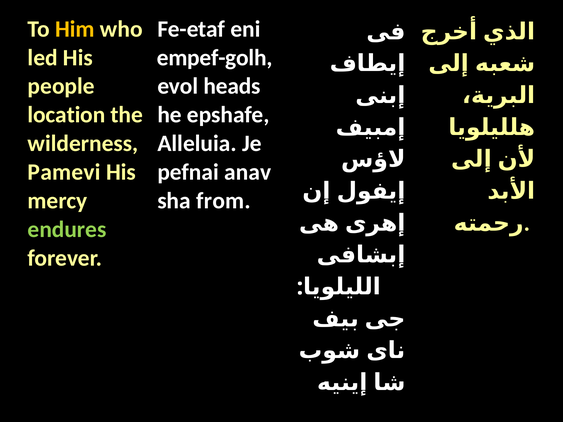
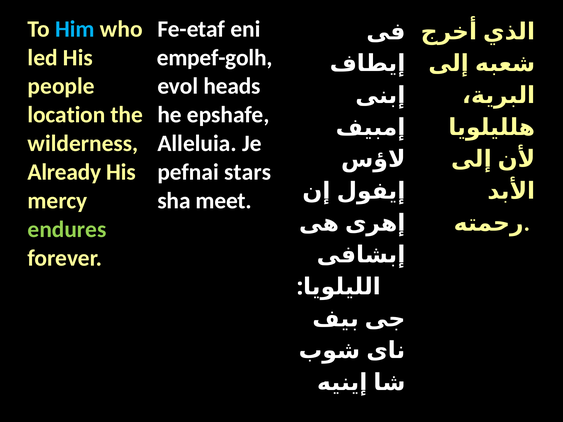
Him colour: yellow -> light blue (75, 29)
Pamevi: Pamevi -> Already (64, 172)
anav: anav -> stars (248, 172)
from: from -> meet (224, 201)
